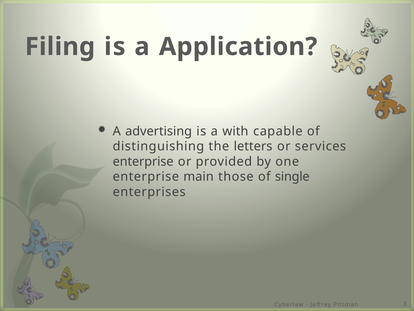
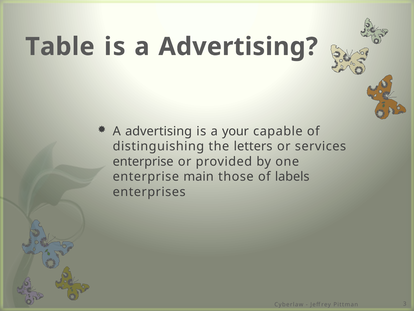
Filing: Filing -> Table (60, 47)
is a Application: Application -> Advertising (238, 47)
with: with -> your (236, 131)
single: single -> labels (292, 176)
